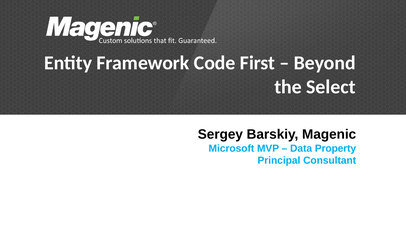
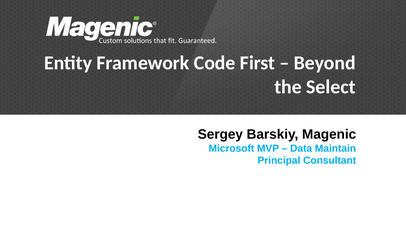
Property: Property -> Maintain (335, 148)
